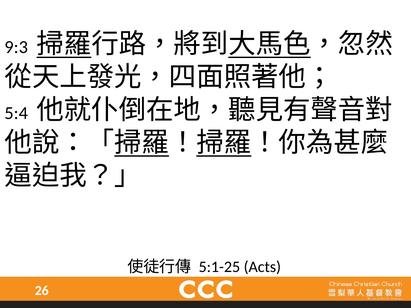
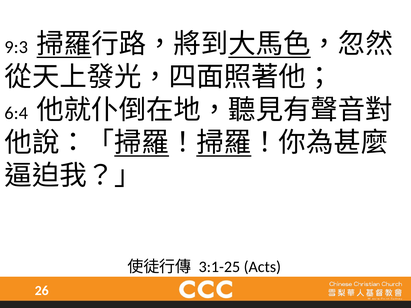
5:4: 5:4 -> 6:4 (16, 113)
5:1-25: 5:1-25 -> 3:1-25 (219, 267)
